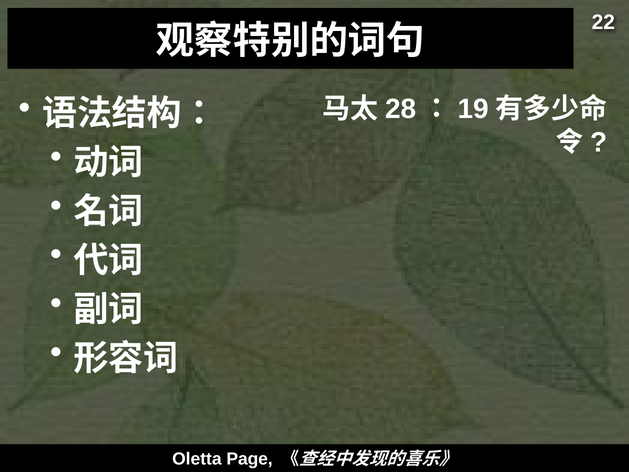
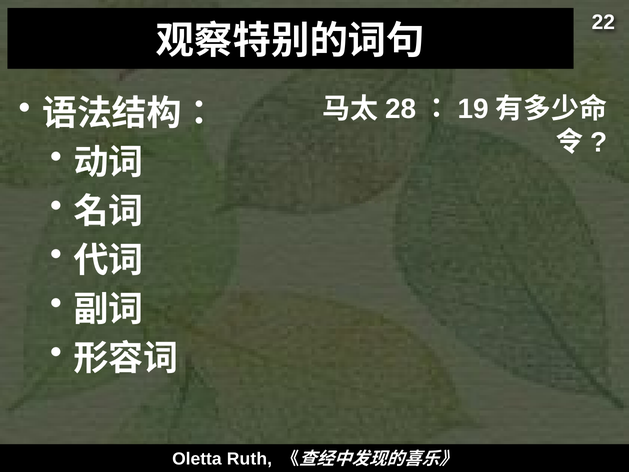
Page: Page -> Ruth (249, 459)
